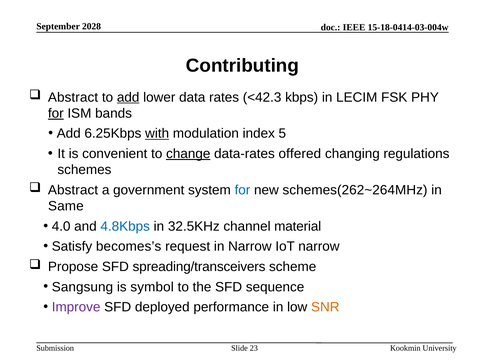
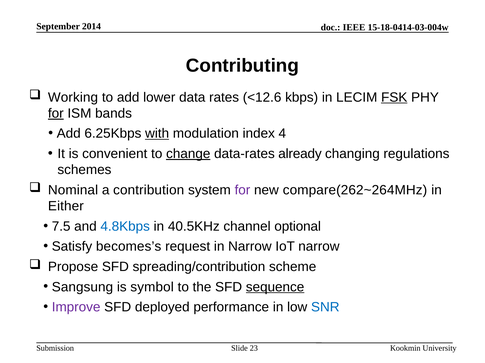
2028: 2028 -> 2014 (91, 26)
Abstract: Abstract -> Working (73, 97)
add underline: present -> none (128, 97)
<42.3: <42.3 -> <12.6 (262, 97)
FSK underline: none -> present (394, 97)
5: 5 -> 4 (282, 134)
offered: offered -> already (300, 154)
Abstract: Abstract -> Nominal (73, 190)
government: government -> contribution (149, 190)
for colour: blue -> purple (242, 190)
schemes(262~264MHz: schemes(262~264MHz -> compare(262~264MHz (355, 190)
Same: Same -> Either (66, 207)
4.0: 4.0 -> 7.5 (61, 227)
32.5KHz: 32.5KHz -> 40.5KHz (194, 227)
material: material -> optional (298, 227)
spreading/transceivers: spreading/transceivers -> spreading/contribution (199, 267)
sequence underline: none -> present (275, 288)
SNR colour: orange -> blue (325, 308)
